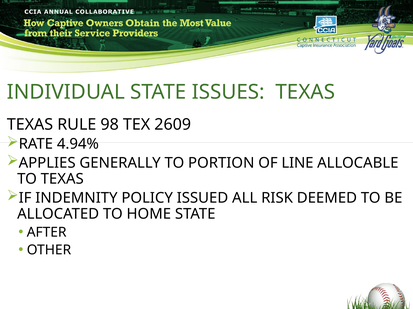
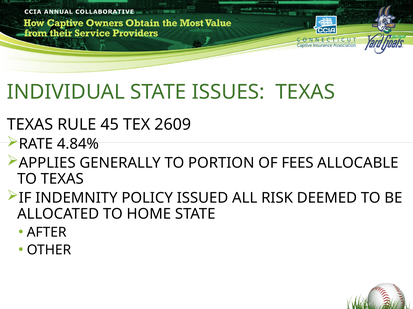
98: 98 -> 45 (110, 125)
4.94%: 4.94% -> 4.84% (78, 144)
LINE: LINE -> FEES (298, 163)
